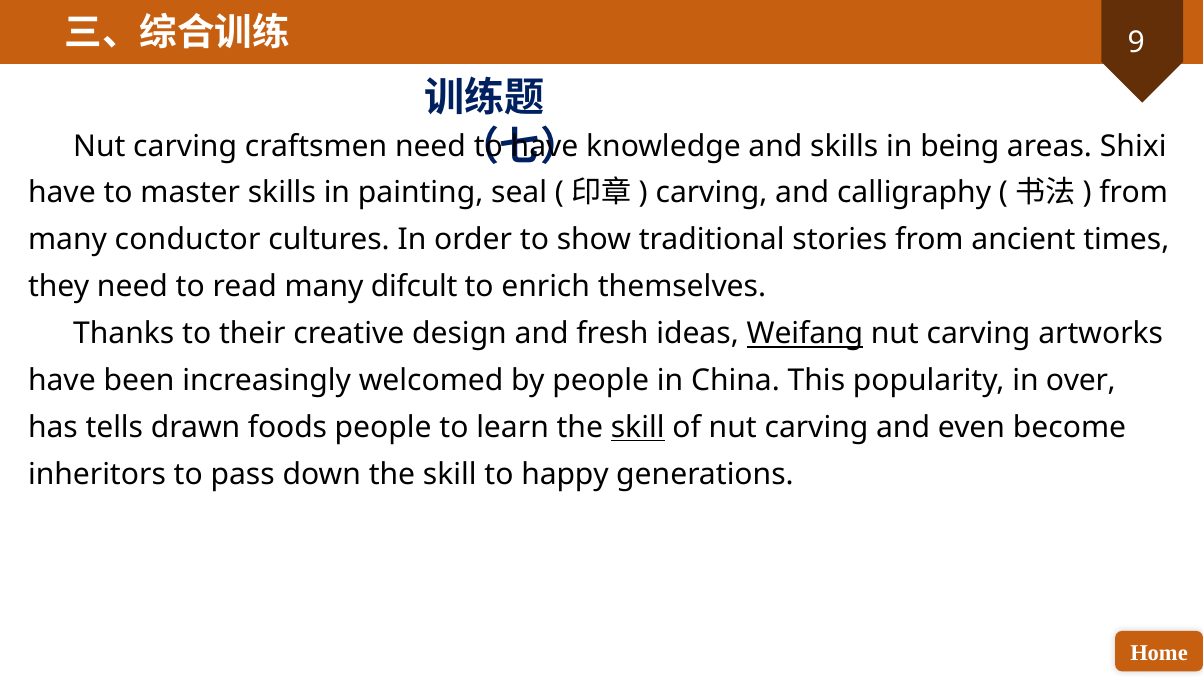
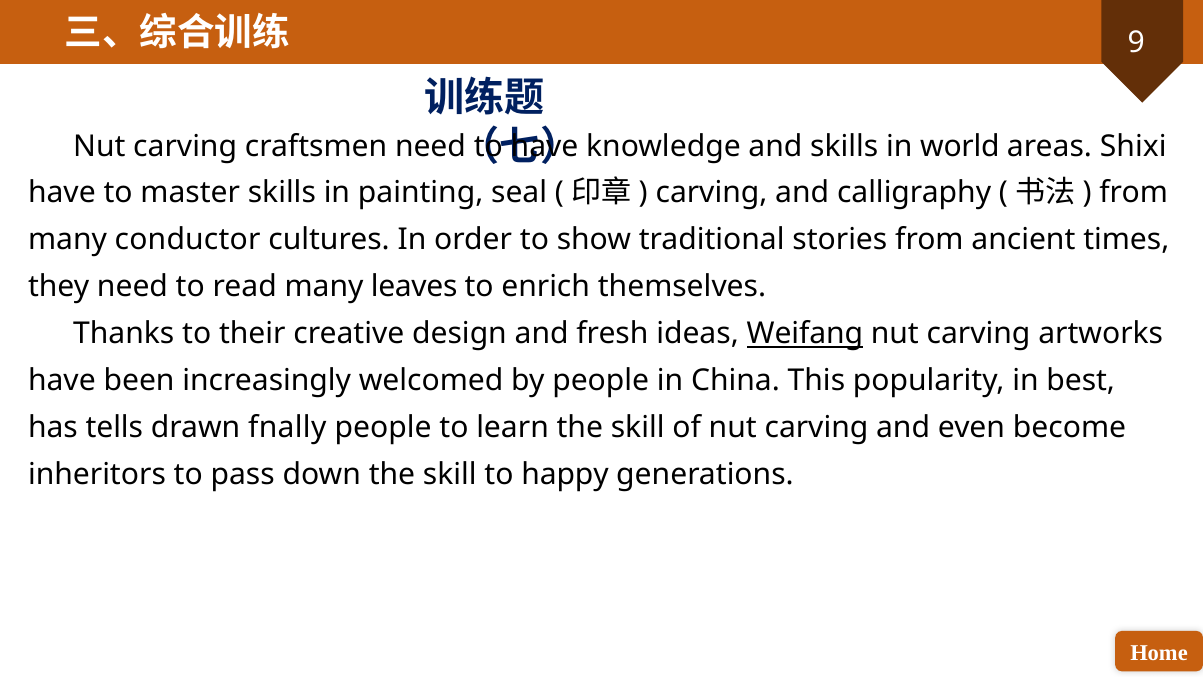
being: being -> world (960, 146)
difcult: difcult -> leaves (414, 287)
over: over -> best (1081, 380)
foods: foods -> fnally (287, 427)
skill underline: present -> none (638, 427)
